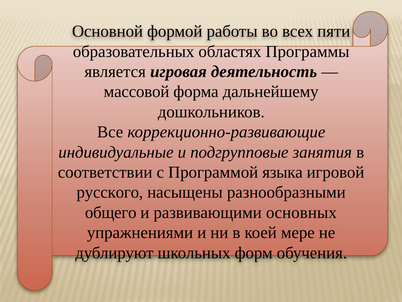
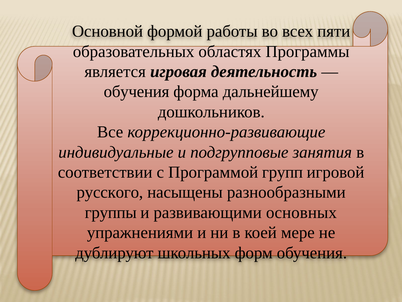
массовой: массовой -> обучения (137, 92)
языка: языка -> групп (283, 172)
общего: общего -> группы (111, 212)
